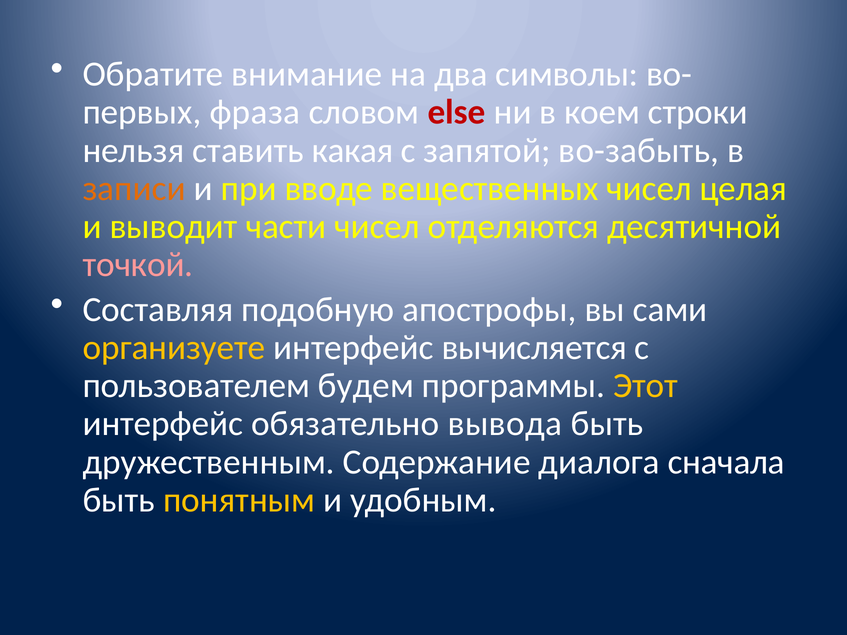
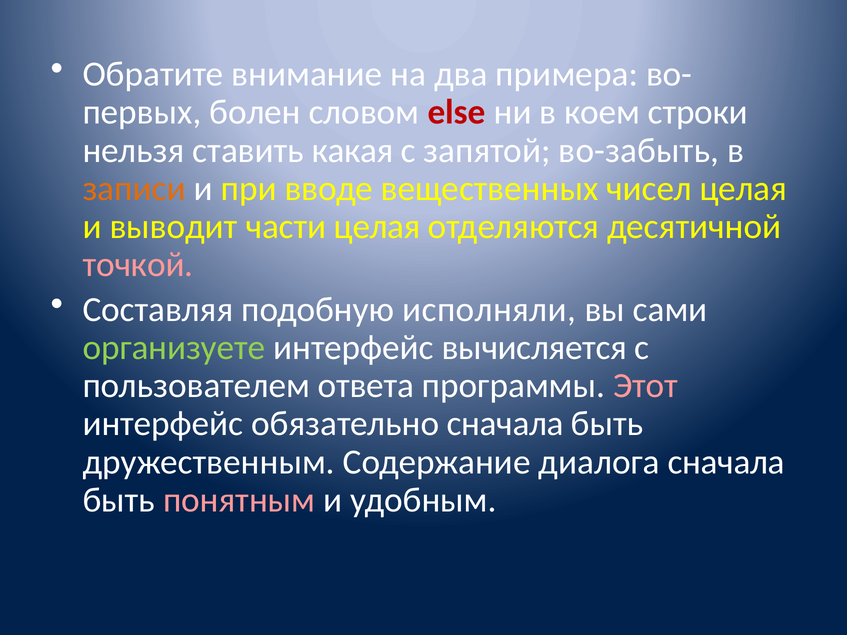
символы: символы -> примера (567, 74)
фраза: фраза -> болен (255, 112)
части чисел: чисел -> целая (377, 227)
апострофы: апострофы -> исполняли (489, 310)
организуете colour: yellow -> light green (174, 348)
будем: будем -> ответа (366, 386)
Этот colour: yellow -> pink (645, 386)
обязательно вывода: вывода -> сначала (505, 424)
понятным colour: yellow -> pink (239, 500)
